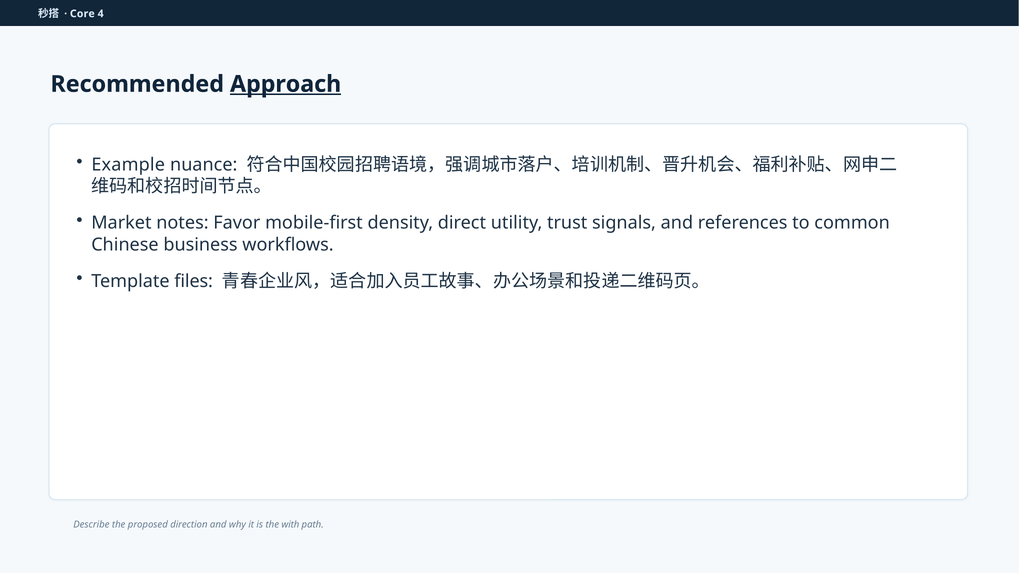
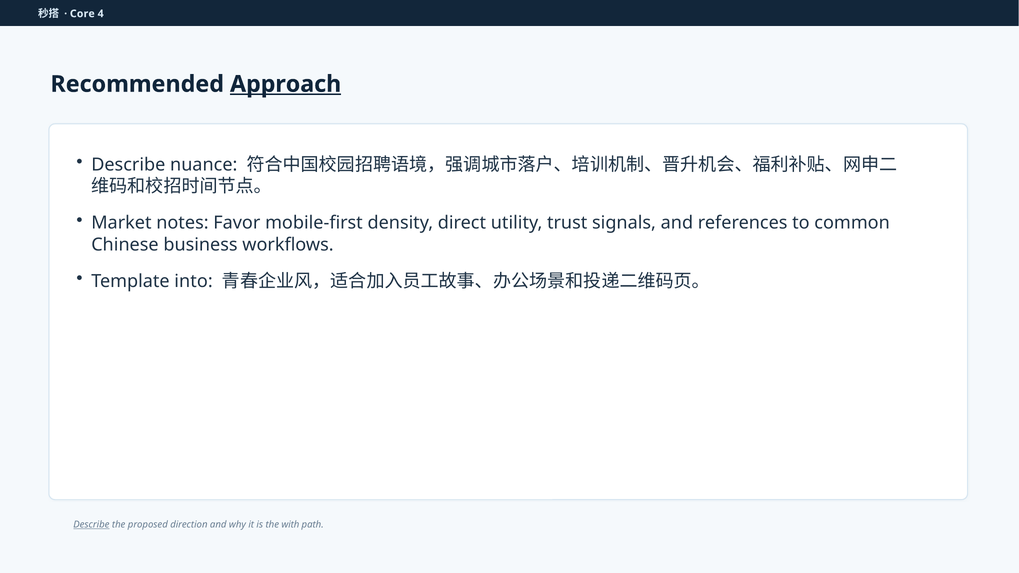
Example: Example -> Describe (128, 165)
files: files -> into (194, 281)
Describe underline: none -> present (91, 525)
